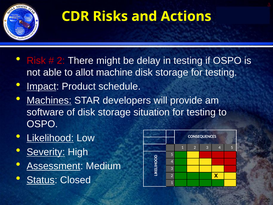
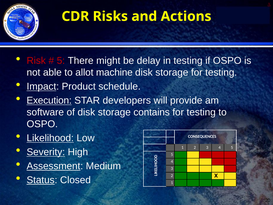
2: 2 -> 5 (61, 61)
Machines: Machines -> Execution (49, 100)
situation: situation -> contains (152, 112)
